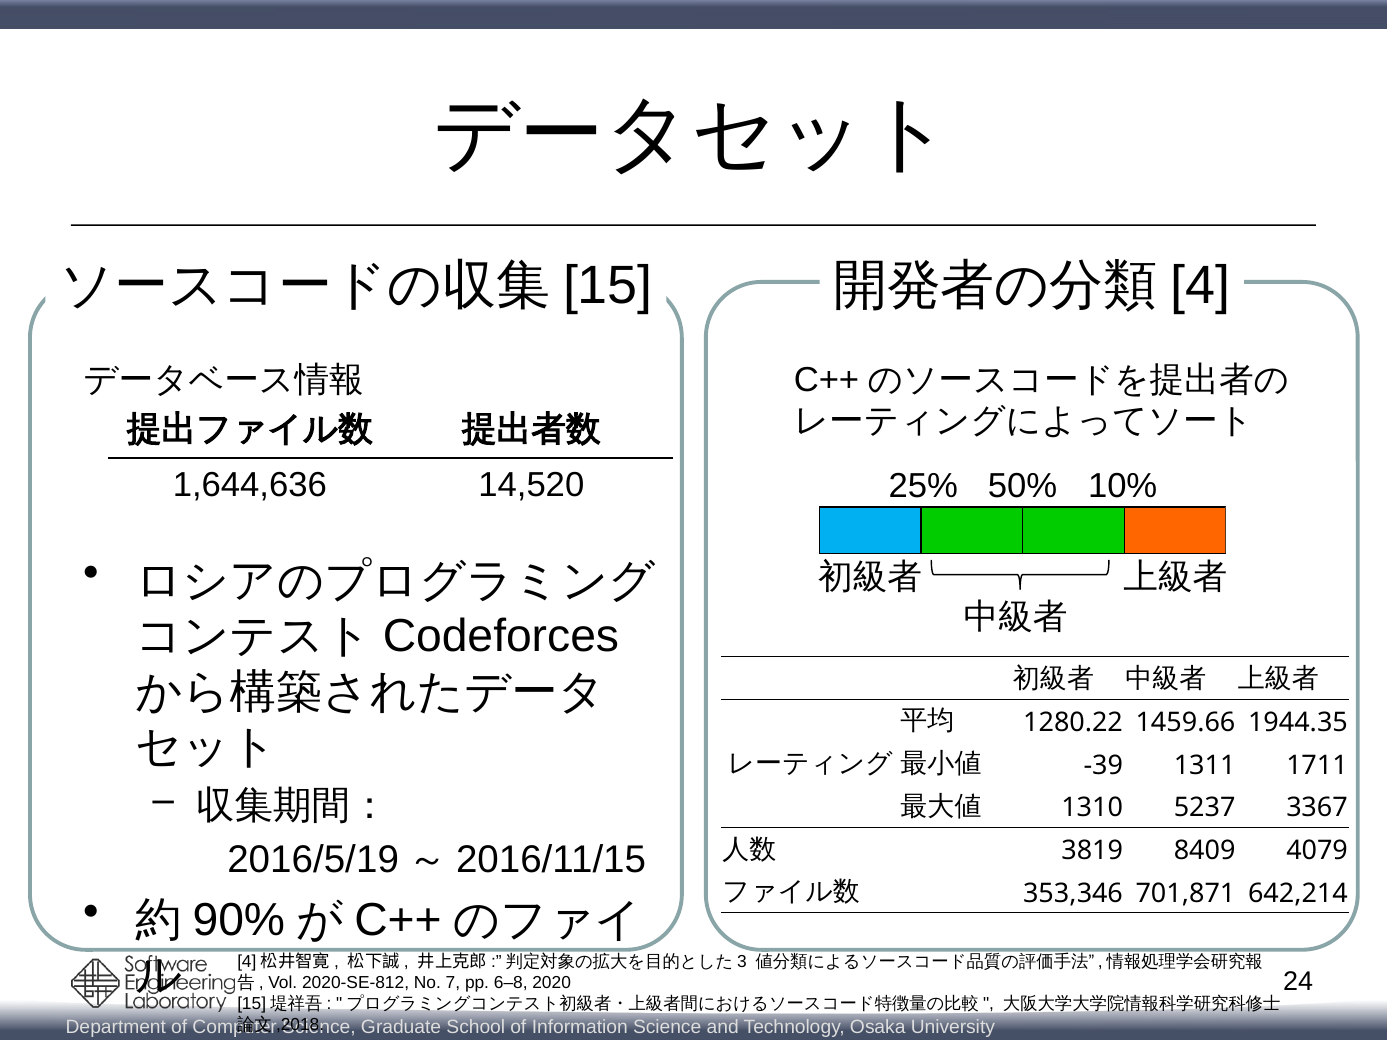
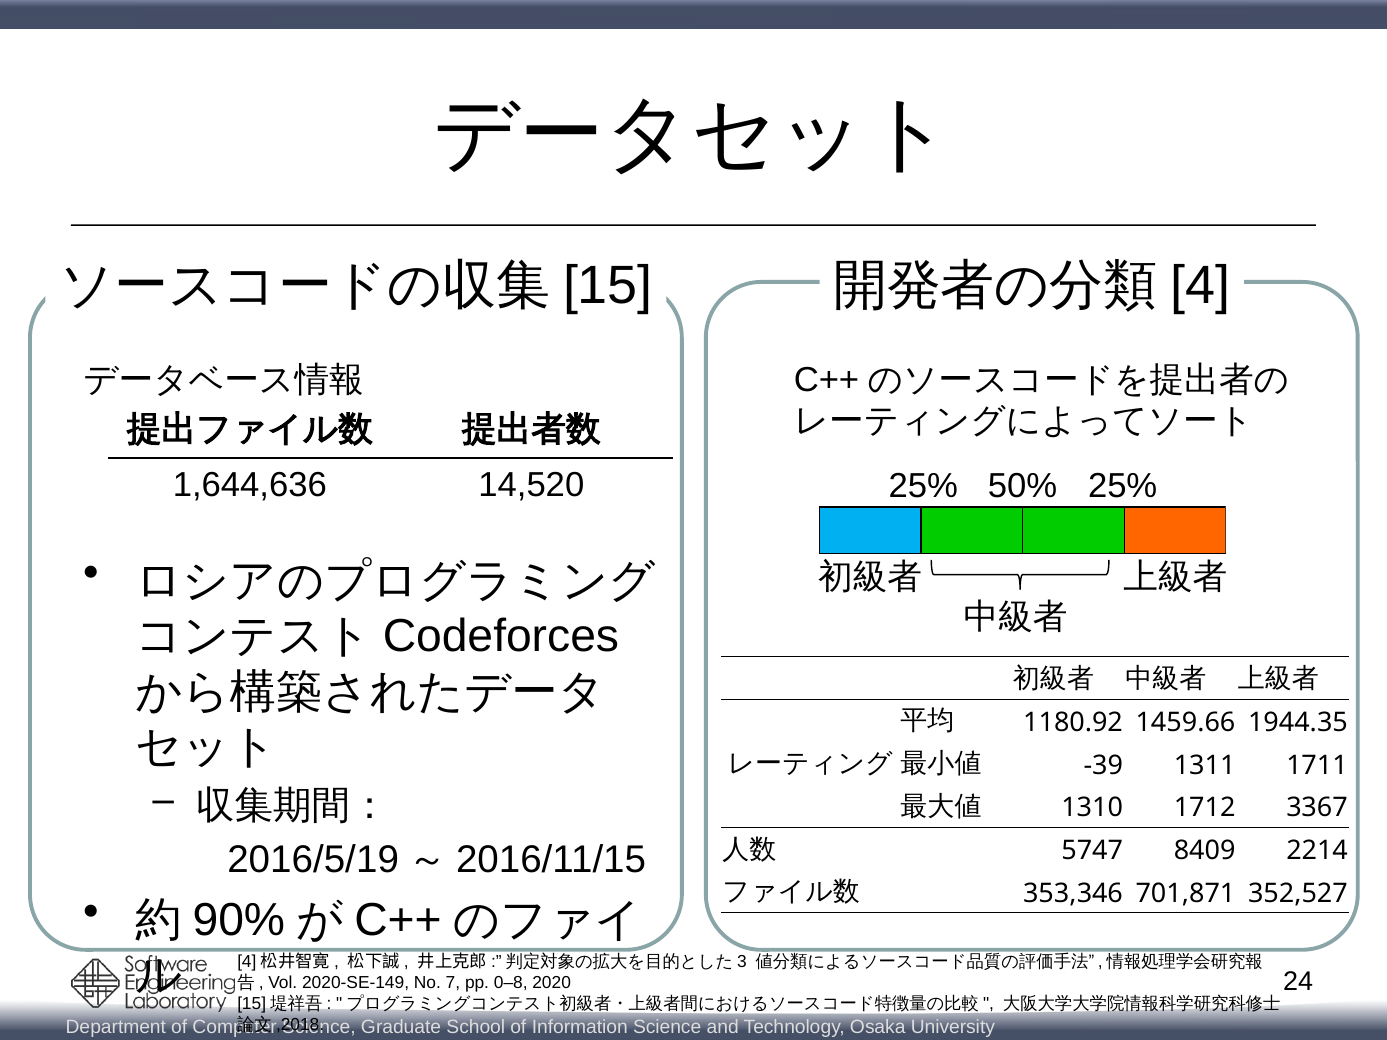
50% 10%: 10% -> 25% (1123, 486)
1280.22: 1280.22 -> 1180.92 (1073, 723)
5237: 5237 -> 1712 (1205, 808)
3819: 3819 -> 5747 (1092, 851)
4079: 4079 -> 2214 (1317, 851)
642,214: 642,214 -> 352,527 (1298, 894)
2020-SE-812: 2020-SE-812 -> 2020-SE-149 (356, 983)
6–8: 6–8 -> 0–8 (511, 983)
